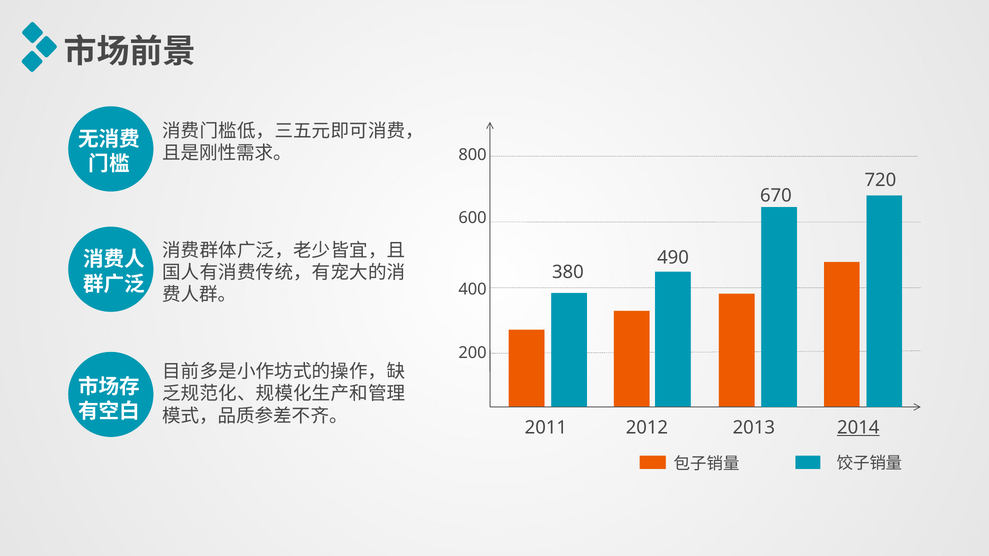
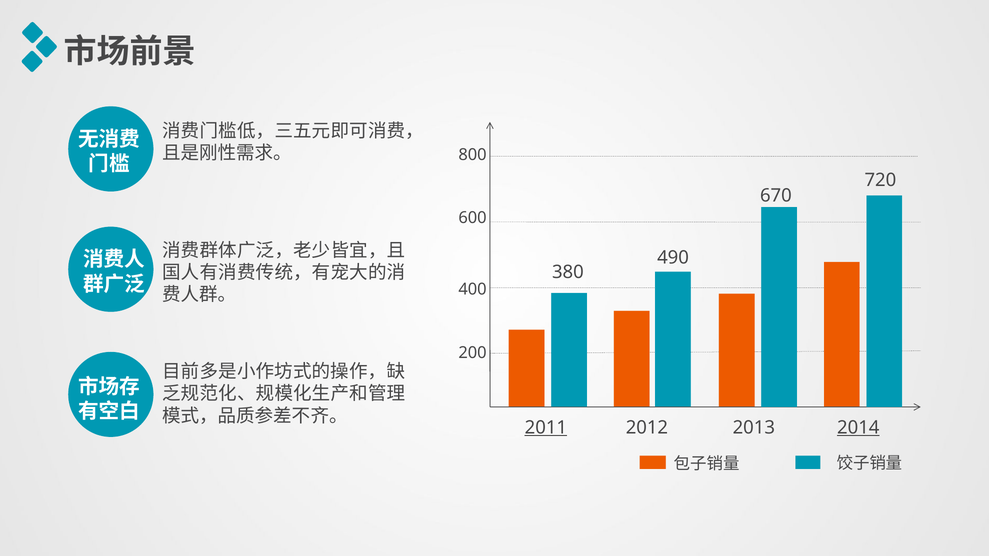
2011 underline: none -> present (546, 428)
